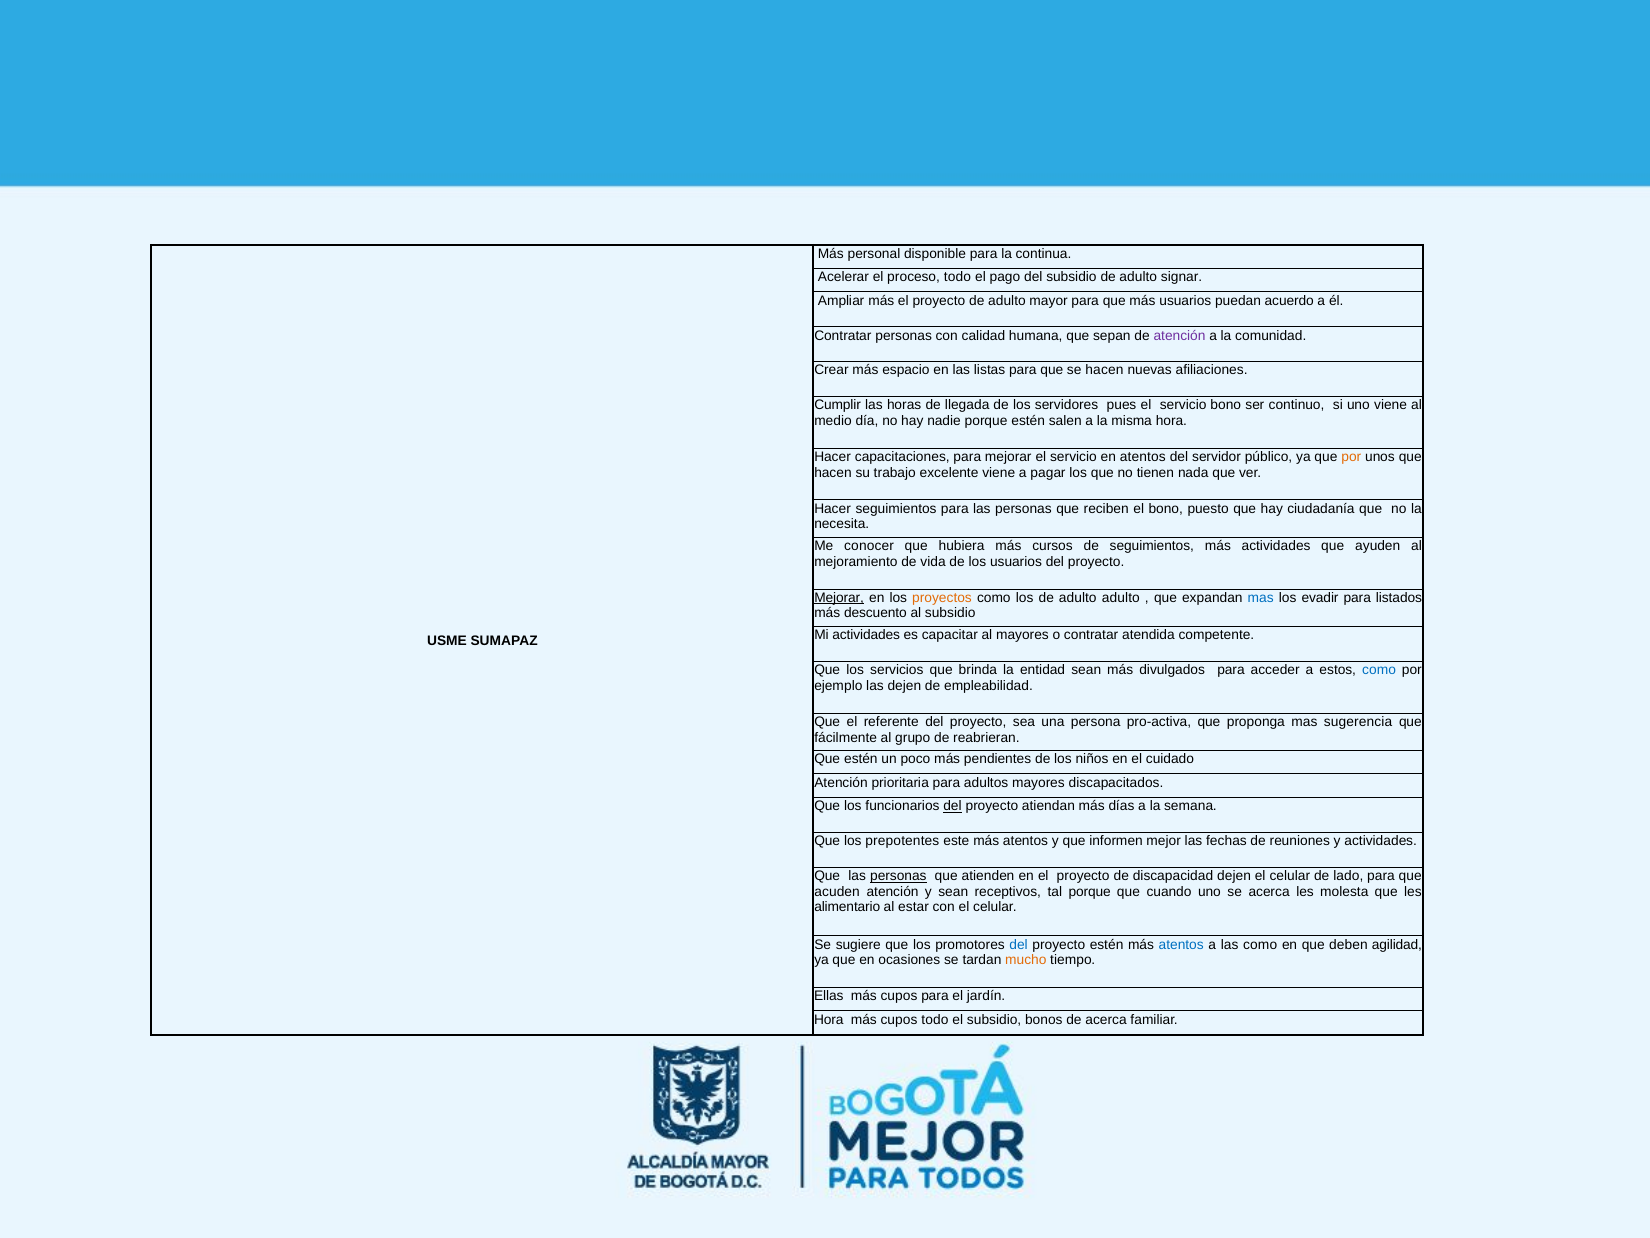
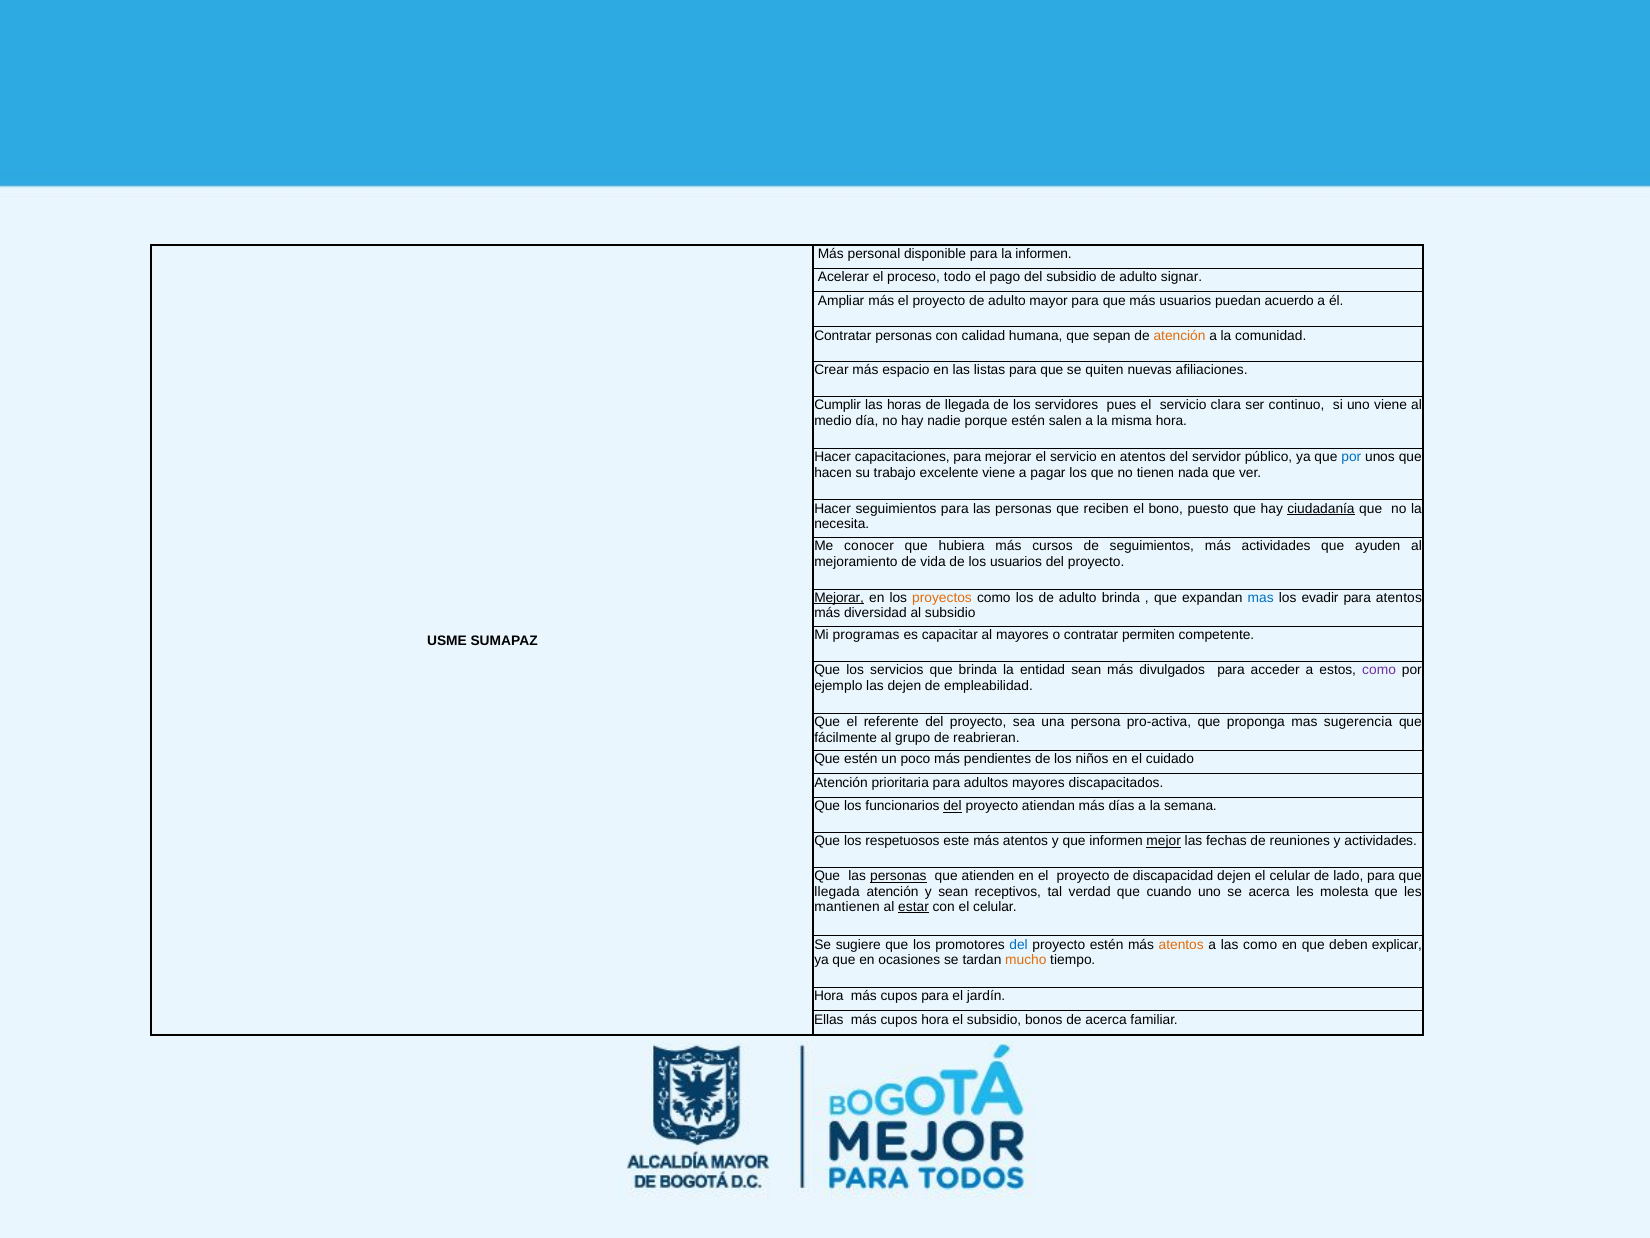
la continua: continua -> informen (1044, 254)
atención colour: purple -> orange (1180, 335)
se hacen: hacen -> quiten (1104, 370)
servicio bono: bono -> clara (1226, 405)
por colour: orange -> blue (1351, 457)
ciudadanía underline: none -> present (1321, 509)
adulto adulto: adulto -> brinda (1121, 598)
para listados: listados -> atentos (1399, 598)
descuento: descuento -> diversidad (875, 613)
Mi actividades: actividades -> programas (866, 635)
atendida: atendida -> permiten (1149, 635)
como colour: blue -> purple (1379, 670)
prepotentes: prepotentes -> respetuosos (903, 841)
mejor underline: none -> present (1164, 841)
acuden: acuden -> llegada (837, 891)
tal porque: porque -> verdad (1090, 891)
alimentario: alimentario -> mantienen (847, 907)
estar underline: none -> present (914, 907)
atentos colour: blue -> orange (1181, 944)
agilidad: agilidad -> explicar (1397, 944)
Ellas: Ellas -> Hora (829, 996)
Hora: Hora -> Ellas (829, 1019)
cupos todo: todo -> hora (935, 1019)
